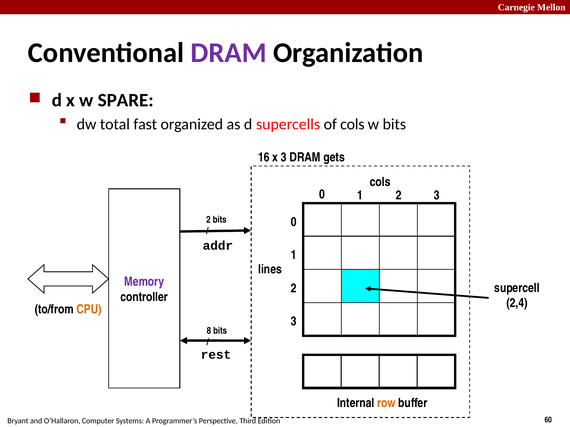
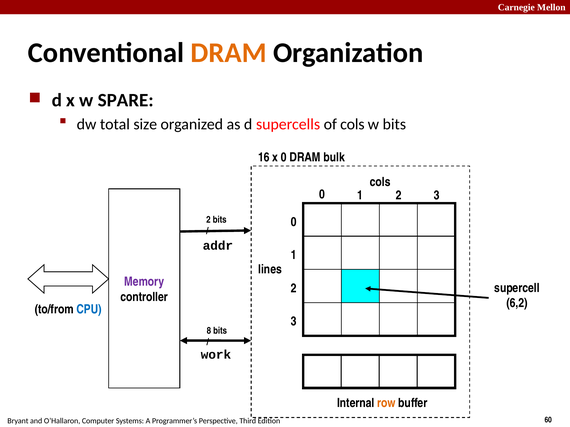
DRAM colour: purple -> orange (229, 53)
fast: fast -> size (145, 124)
x 3: 3 -> 0 (284, 158)
gets: gets -> bulk (334, 158)
2,4: 2,4 -> 6,2 (517, 303)
CPU colour: orange -> blue (89, 310)
rest: rest -> work (216, 355)
